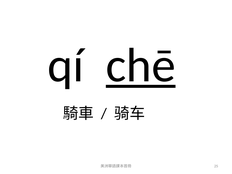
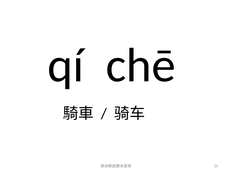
chē underline: present -> none (141, 66)
